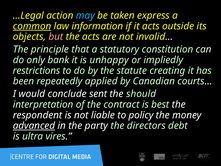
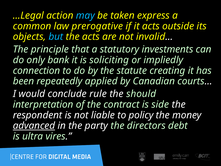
common underline: present -> none (32, 26)
information: information -> prerogative (97, 26)
but colour: pink -> light blue (56, 37)
constitution: constitution -> investments (168, 49)
unhappy: unhappy -> soliciting (109, 60)
restrictions: restrictions -> connection (36, 71)
sent: sent -> rule (98, 94)
best: best -> side (160, 104)
